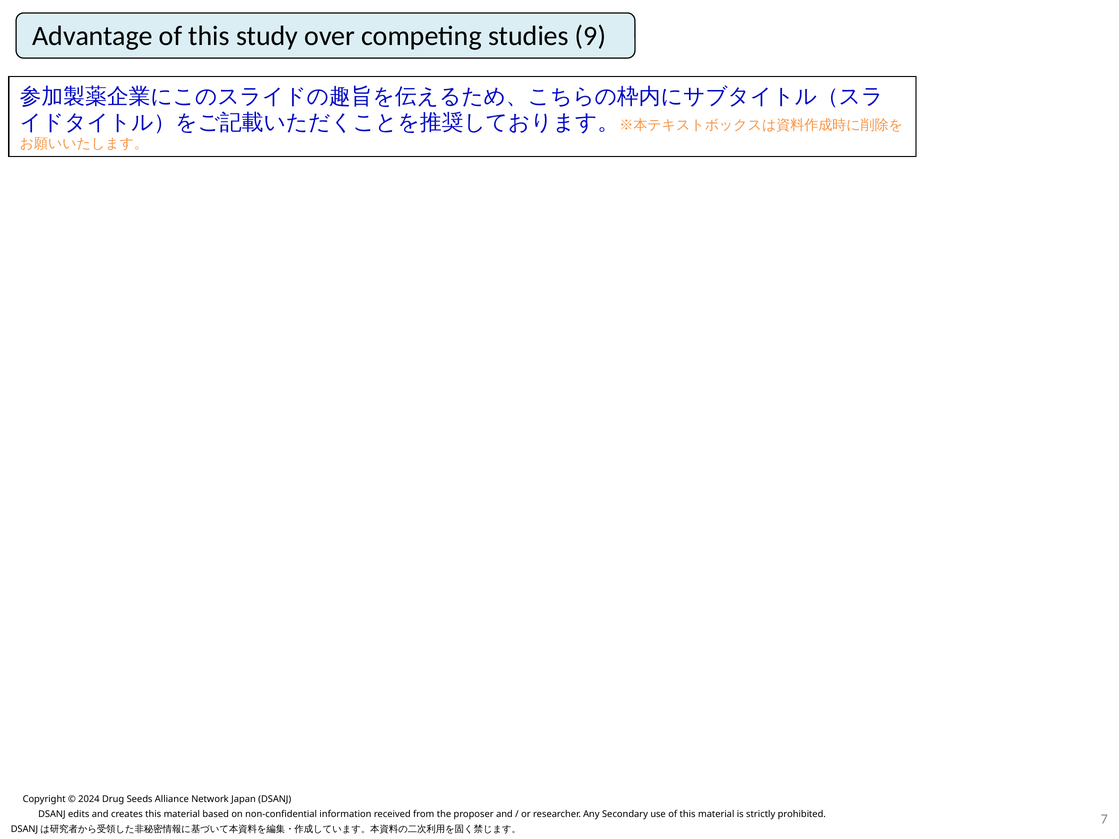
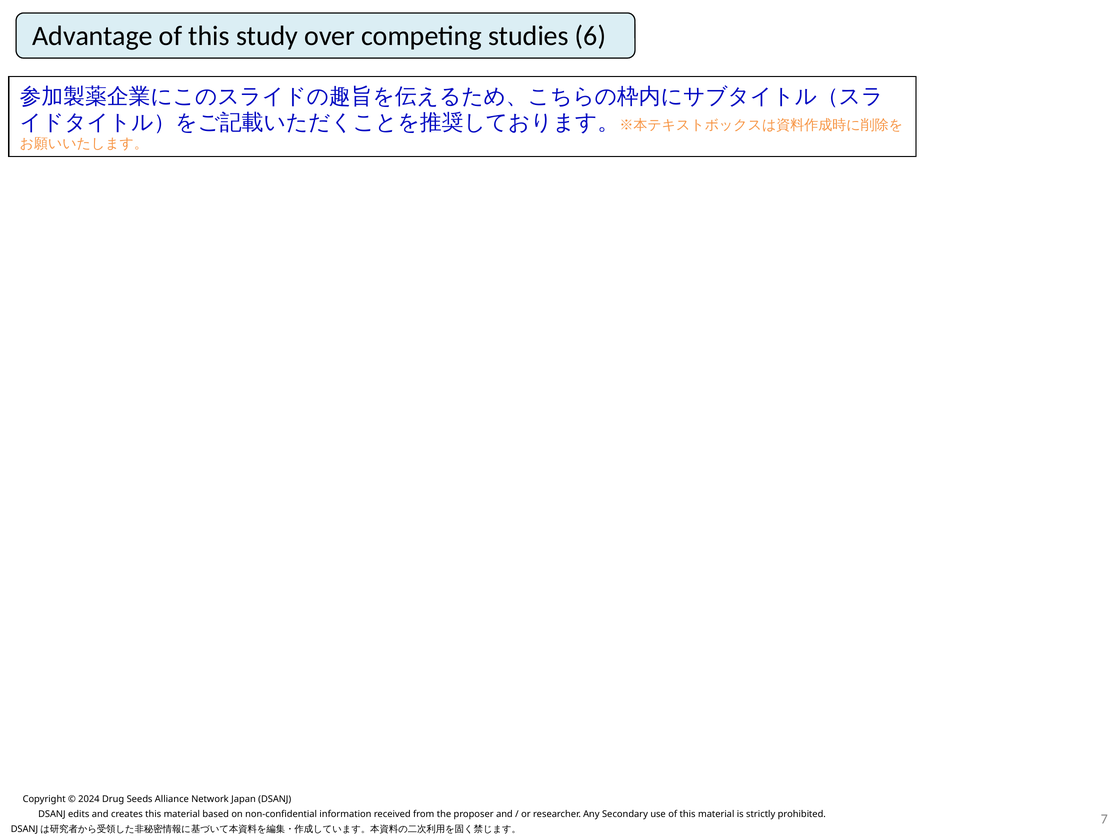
9: 9 -> 6 (591, 36)
